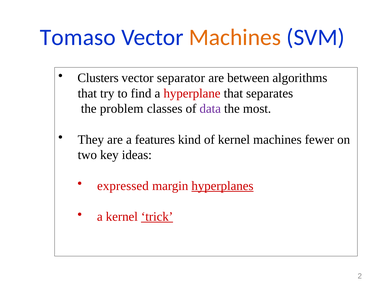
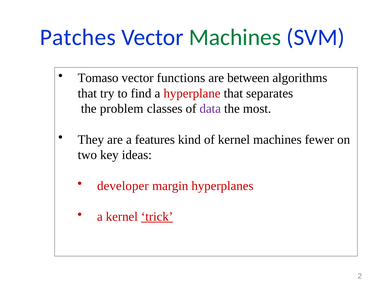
Tomaso: Tomaso -> Patches (78, 37)
Machines colour: orange -> green (235, 37)
Clusters: Clusters -> Tomaso (98, 78)
separator: separator -> functions (181, 78)
expressed: expressed -> developer (123, 186)
hyperplanes underline: present -> none (222, 186)
